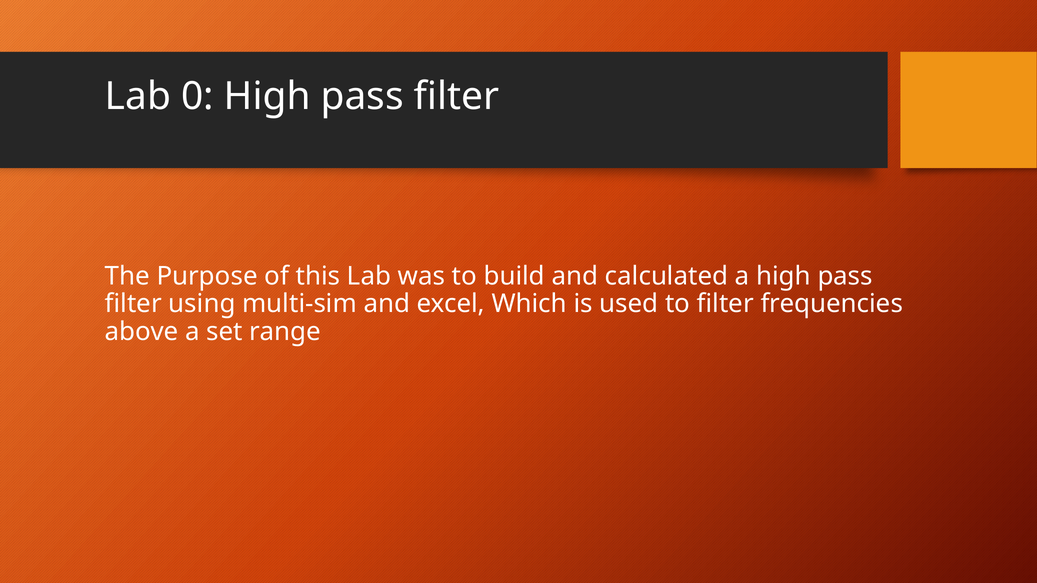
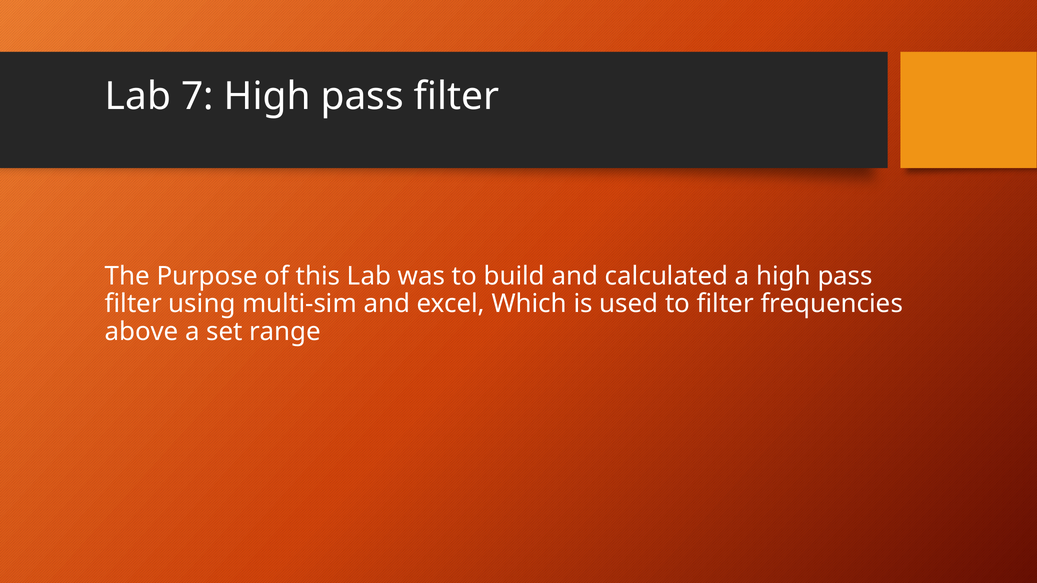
0: 0 -> 7 (197, 96)
